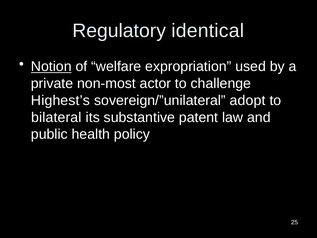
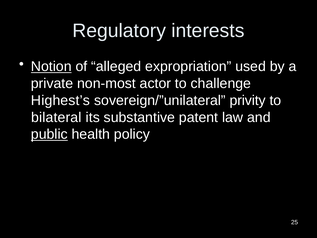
identical: identical -> interests (208, 31)
welfare: welfare -> alleged (116, 67)
adopt: adopt -> privity (248, 100)
public underline: none -> present (49, 134)
